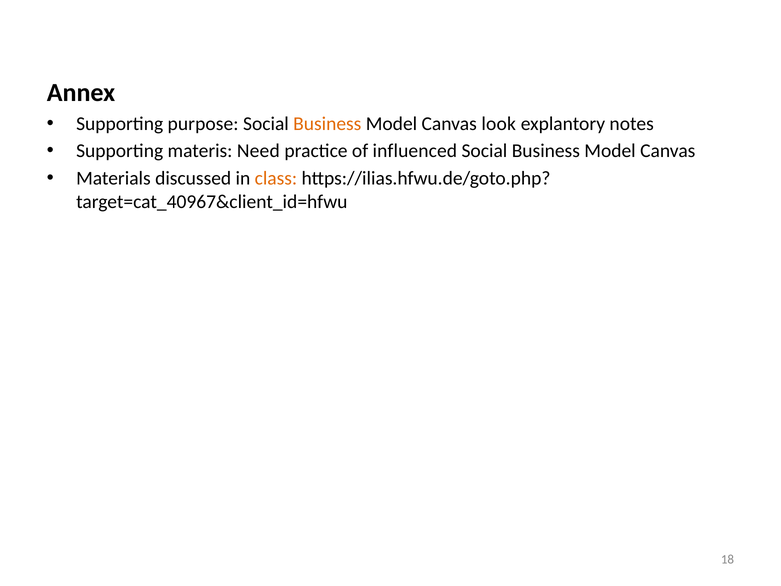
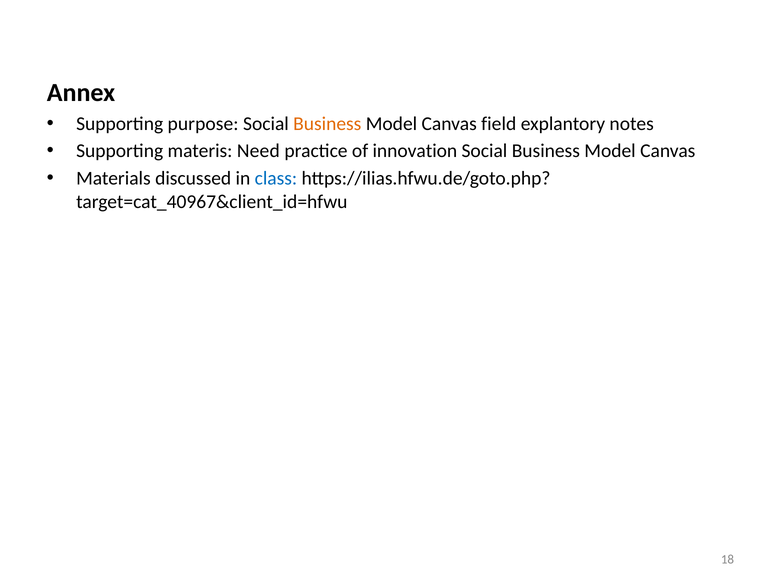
look: look -> field (499, 124)
influenced: influenced -> innovation (415, 151)
class colour: orange -> blue (276, 178)
